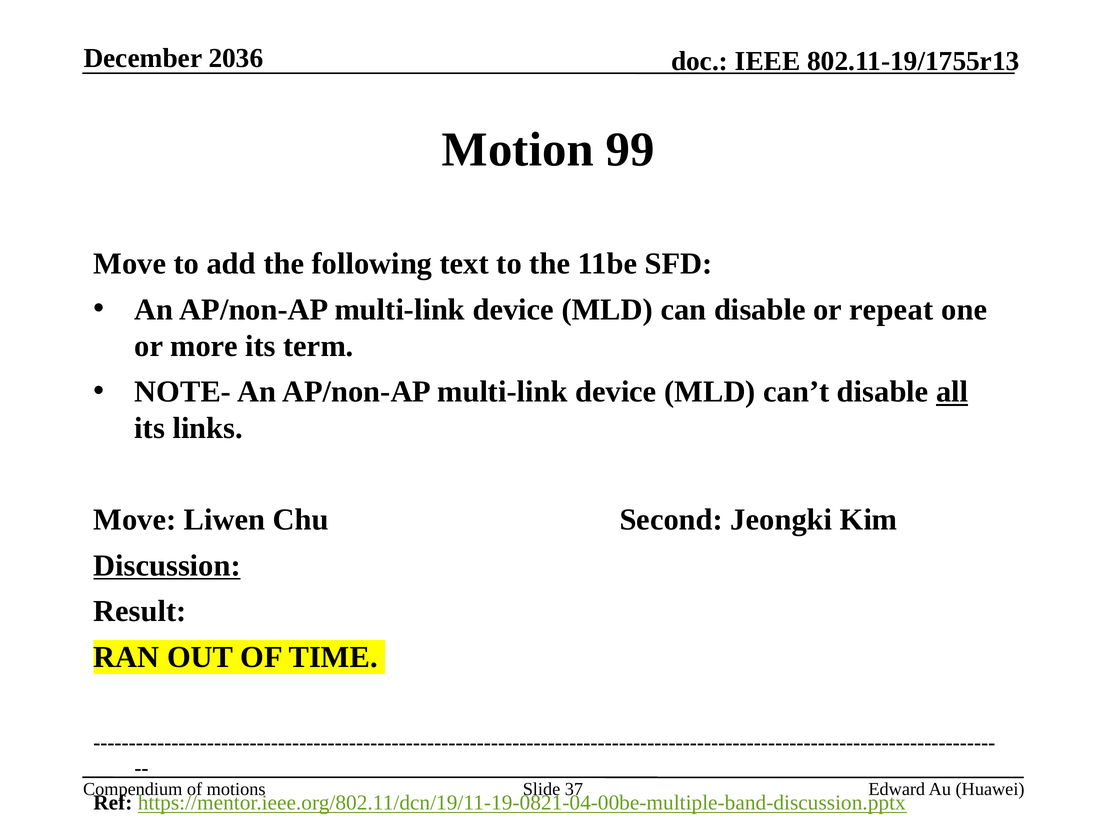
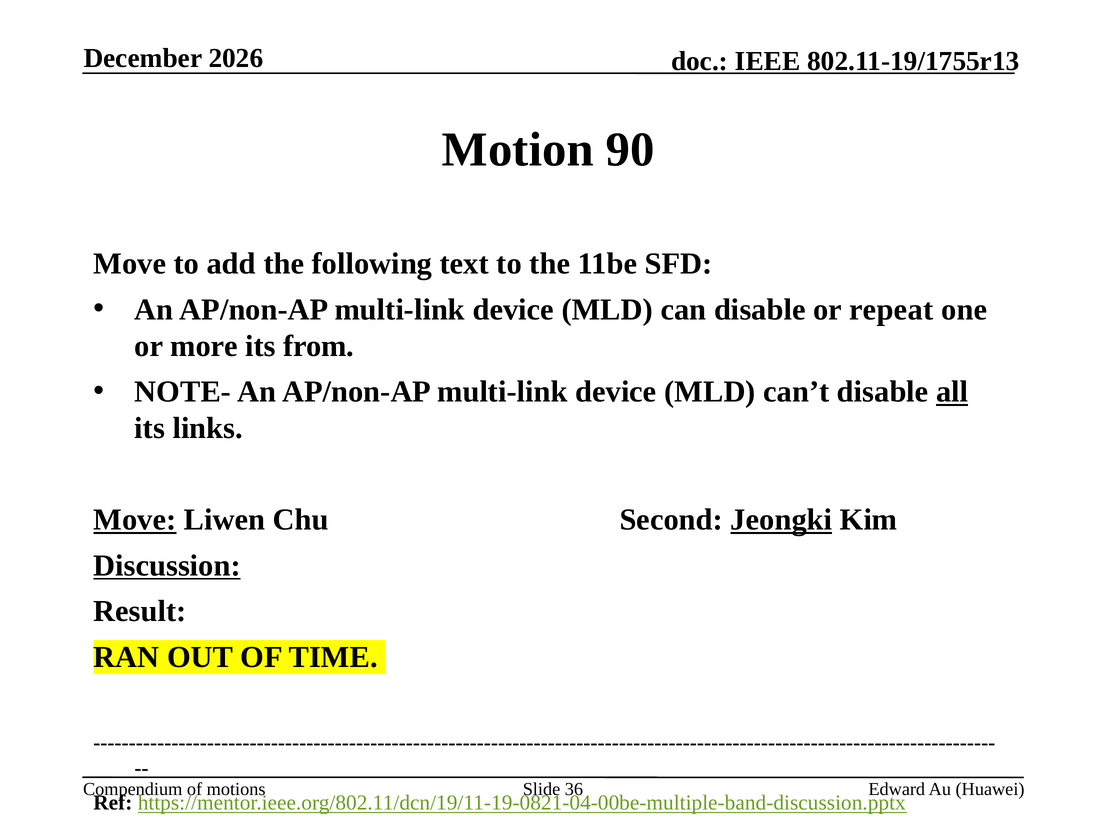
2036: 2036 -> 2026 (236, 58)
99: 99 -> 90 (630, 150)
term: term -> from (319, 346)
Move underline: none -> present (135, 520)
Jeongki underline: none -> present (781, 520)
37: 37 -> 36 (574, 789)
